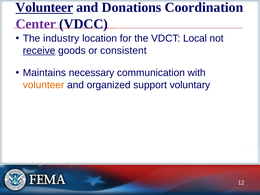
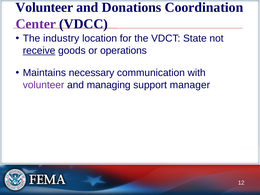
Volunteer underline: present -> none (44, 7)
Local: Local -> State (195, 38)
consistent: consistent -> operations (123, 51)
volunteer colour: orange -> purple (44, 85)
organized: organized -> managing (109, 85)
voluntary: voluntary -> manager (190, 85)
